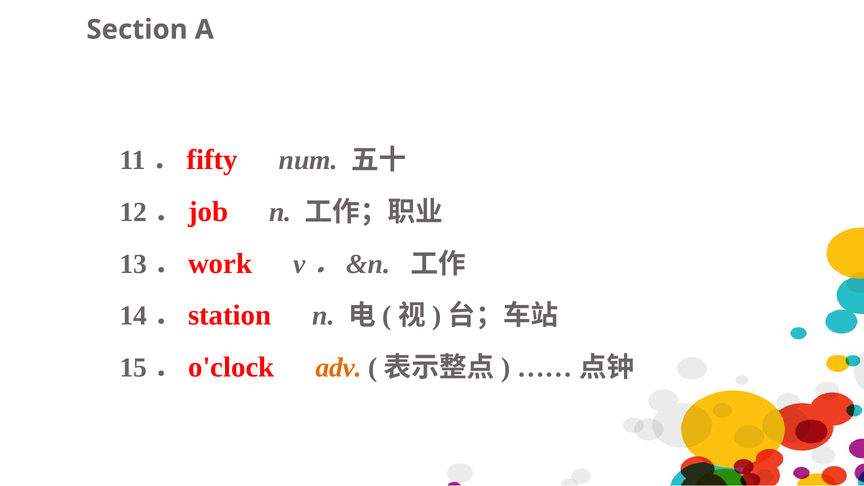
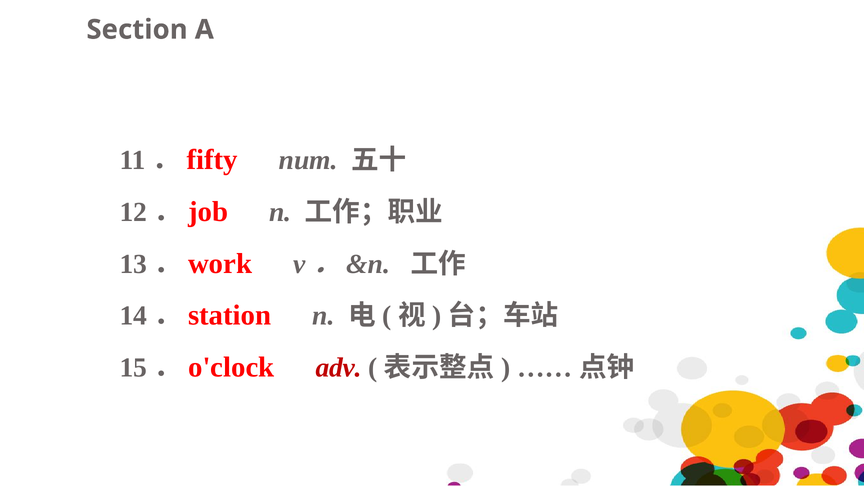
adv colour: orange -> red (339, 368)
